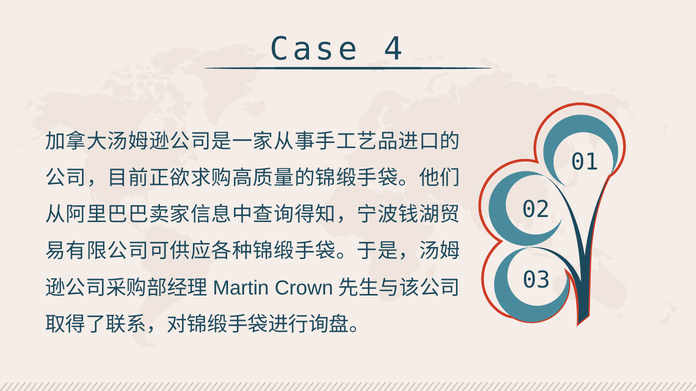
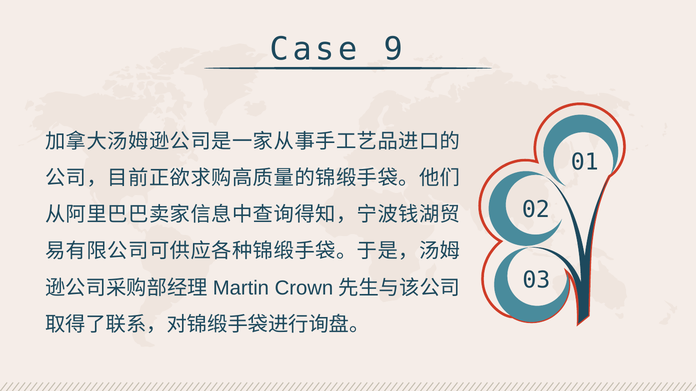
4: 4 -> 9 (393, 49)
